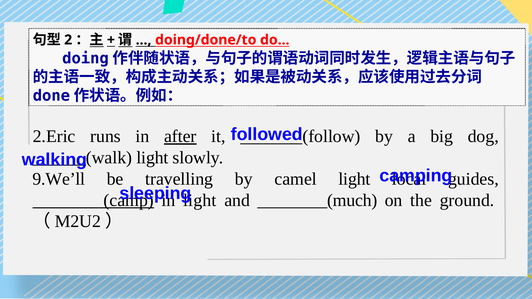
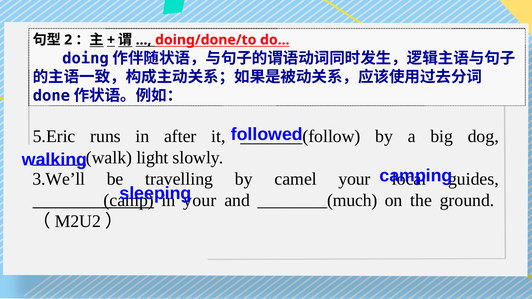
2.Eric: 2.Eric -> 5.Eric (54, 136)
after underline: present -> none (180, 136)
9.We’ll: 9.We’ll -> 3.We’ll (59, 179)
camel light: light -> your (354, 179)
light: light -> your (200, 200)
